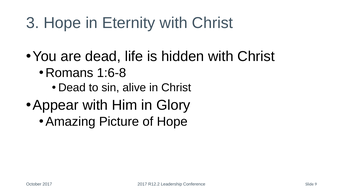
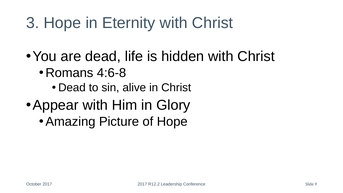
1:6-8: 1:6-8 -> 4:6-8 (111, 73)
